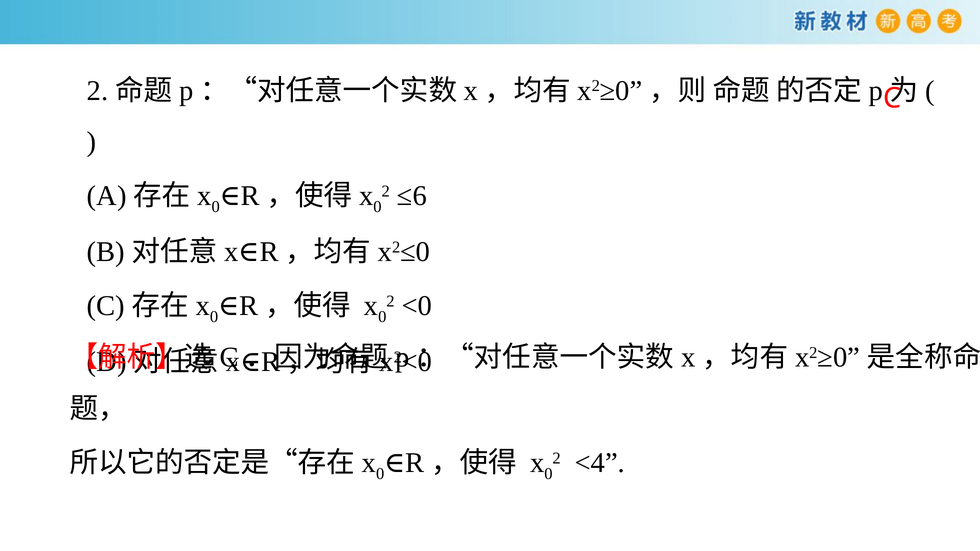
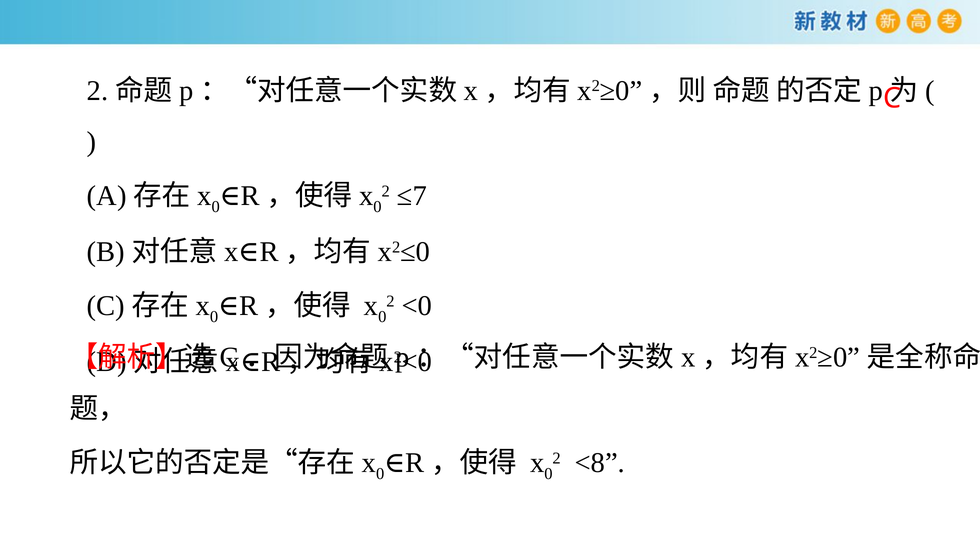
≤6: ≤6 -> ≤7 (412, 196)
<4: <4 -> <8 (600, 463)
